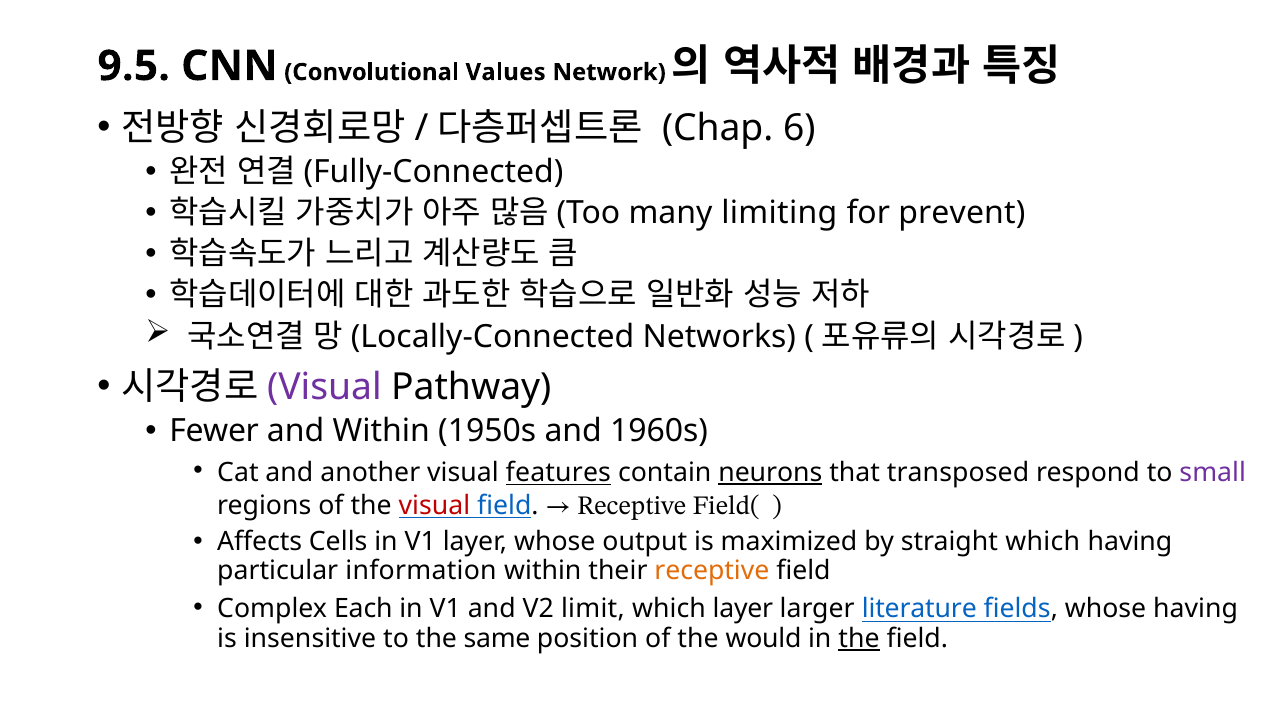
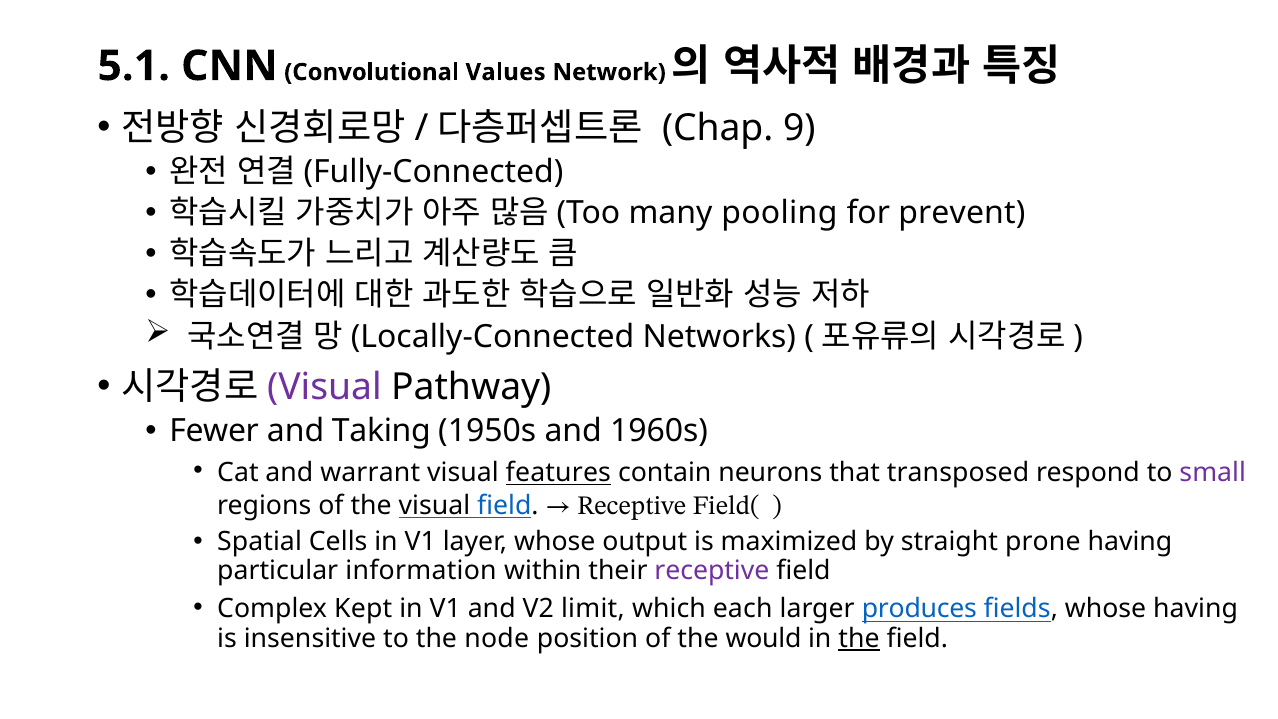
9.5: 9.5 -> 5.1 (134, 66)
6: 6 -> 9 (799, 128)
limiting: limiting -> pooling (779, 213)
and Within: Within -> Taking (381, 431)
another: another -> warrant (370, 473)
neurons underline: present -> none (770, 473)
visual colour: red -> black (434, 505)
Affects: Affects -> Spatial (260, 542)
straight which: which -> prone (1043, 542)
receptive colour: orange -> purple (712, 570)
Each: Each -> Kept (363, 609)
which layer: layer -> each (743, 609)
literature: literature -> produces (919, 609)
same: same -> node (497, 639)
